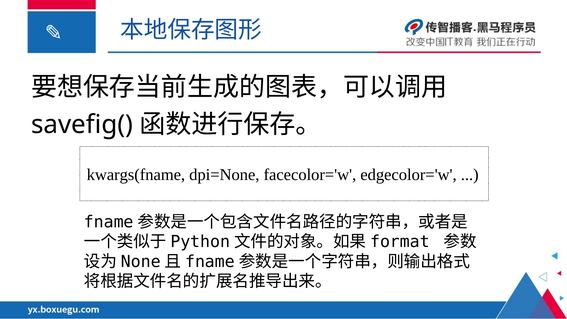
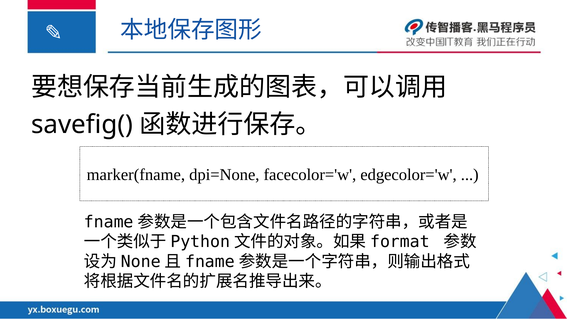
kwargs(fname: kwargs(fname -> marker(fname (136, 175)
